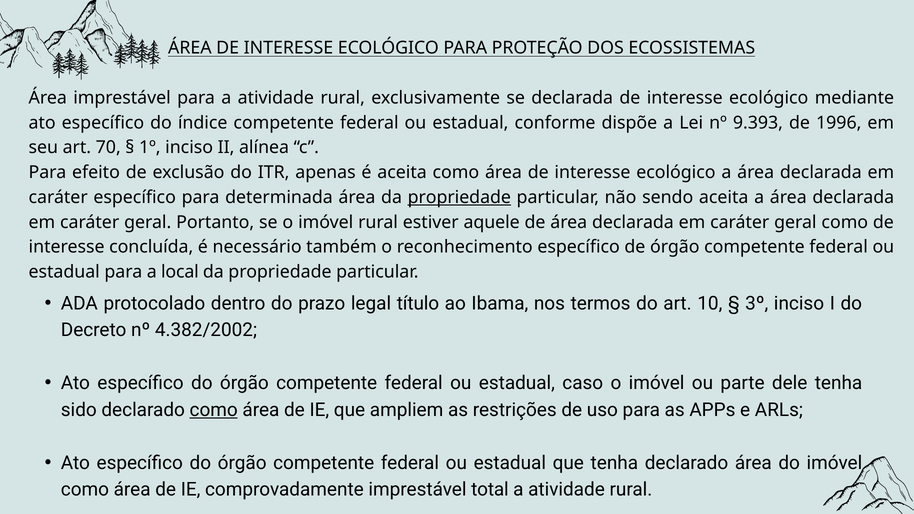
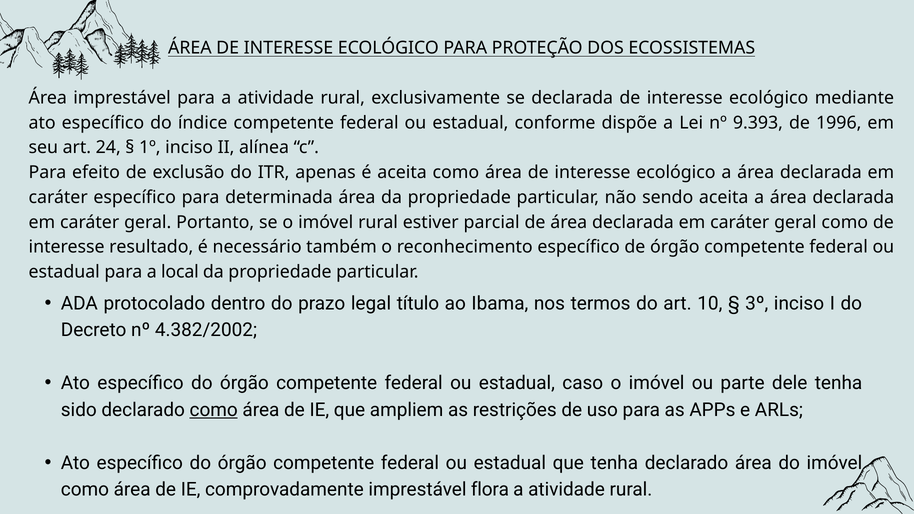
70: 70 -> 24 (108, 148)
propriedade underline: present -> none (459, 197)
aquele: aquele -> parcial (492, 222)
concluída: concluída -> resultado (151, 247)
total: total -> flora (490, 490)
